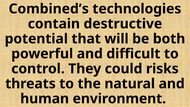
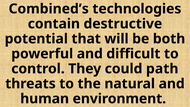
risks: risks -> path (162, 69)
